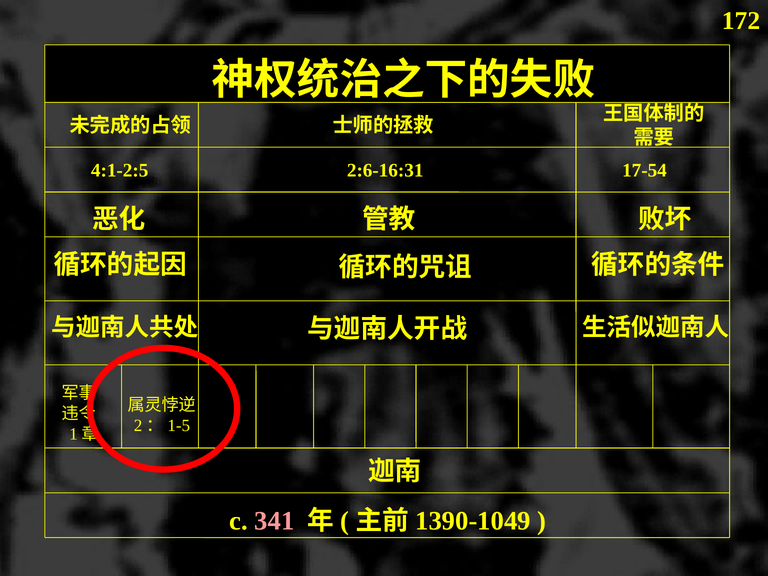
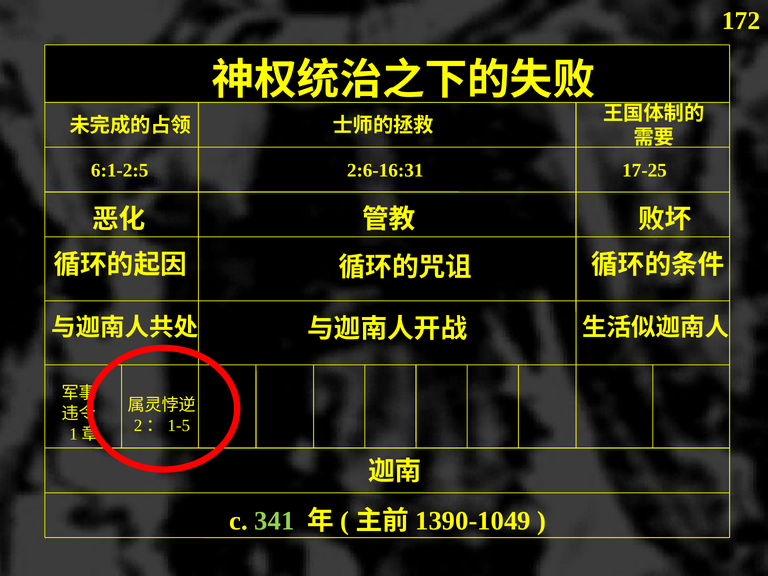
4:1-2:5: 4:1-2:5 -> 6:1-2:5 (120, 170)
17-54: 17-54 -> 17-25 (644, 170)
341 colour: pink -> light green (274, 521)
